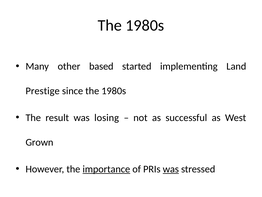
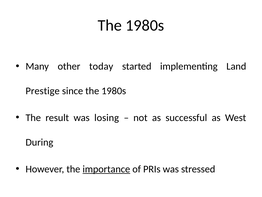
based: based -> today (101, 66)
Grown: Grown -> During (39, 142)
was underline: present -> none (171, 169)
